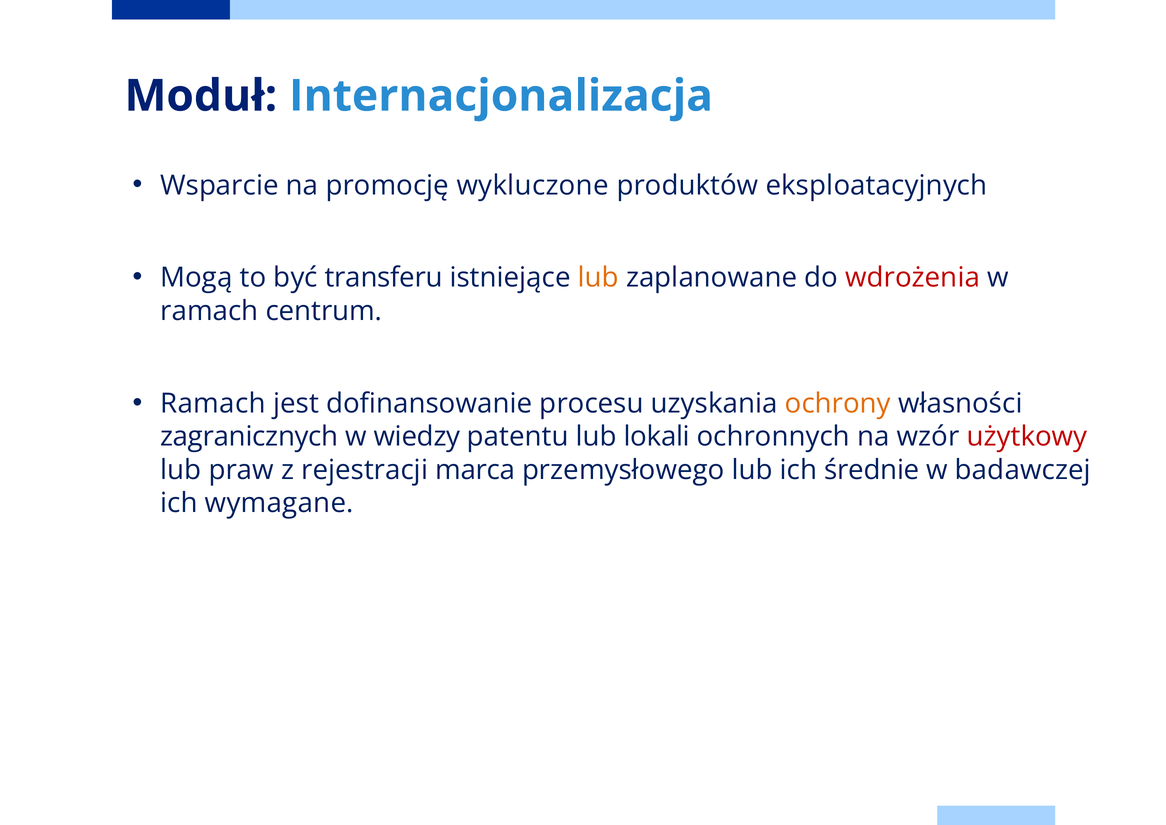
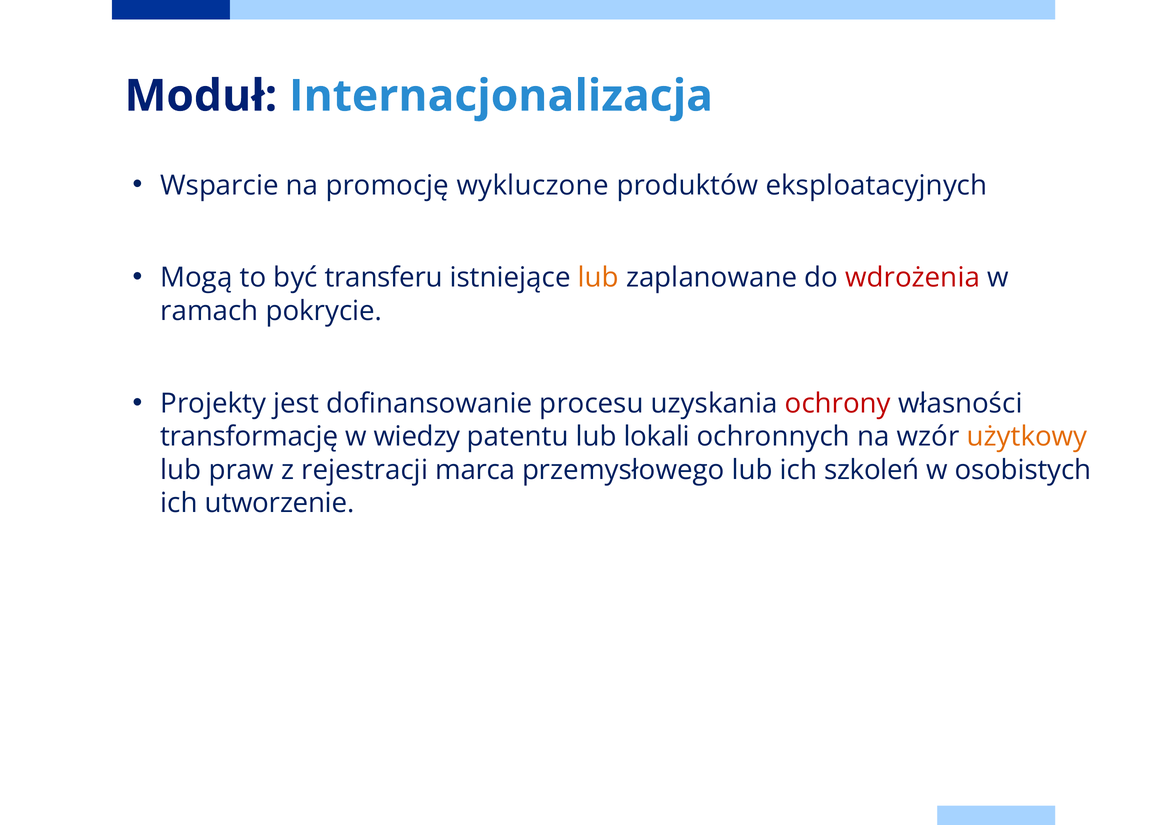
centrum: centrum -> pokrycie (324, 311)
Ramach: Ramach -> Projekty (213, 403)
ochrony colour: orange -> red (838, 403)
zagranicznych: zagranicznych -> transformację (249, 437)
użytkowy colour: red -> orange (1027, 437)
średnie: średnie -> szkoleń (872, 470)
badawczej: badawczej -> osobistych (1023, 470)
wymagane: wymagane -> utworzenie (280, 503)
